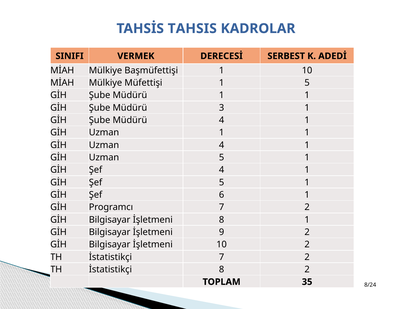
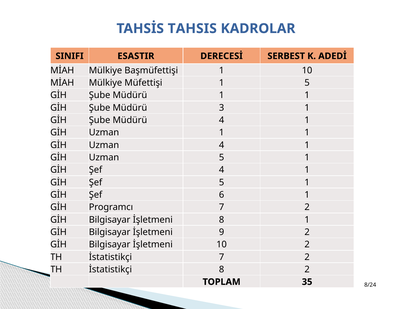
VERMEK: VERMEK -> ESASTIR (136, 56)
